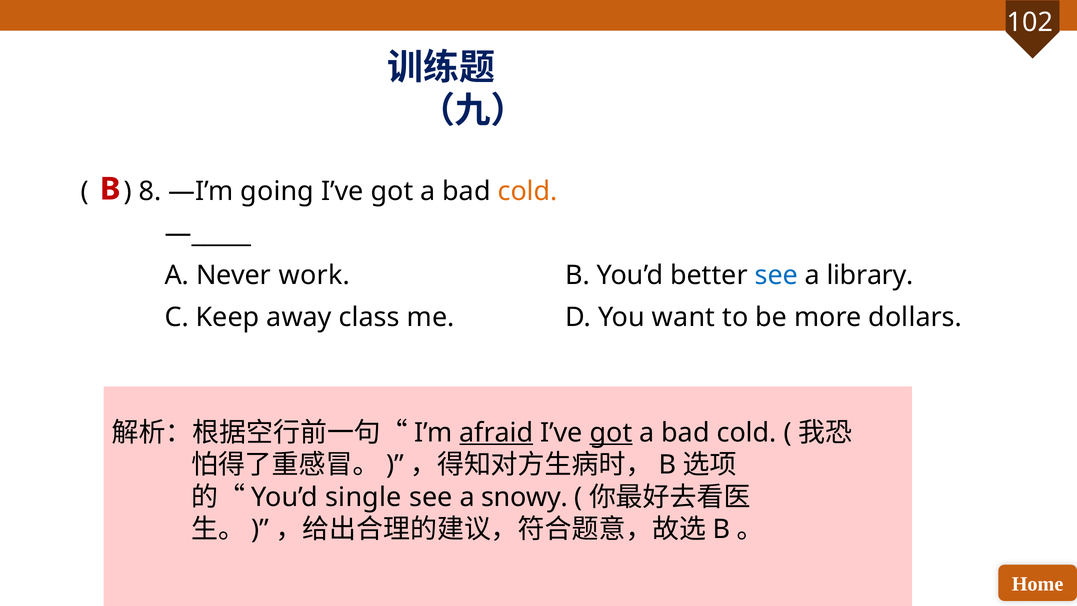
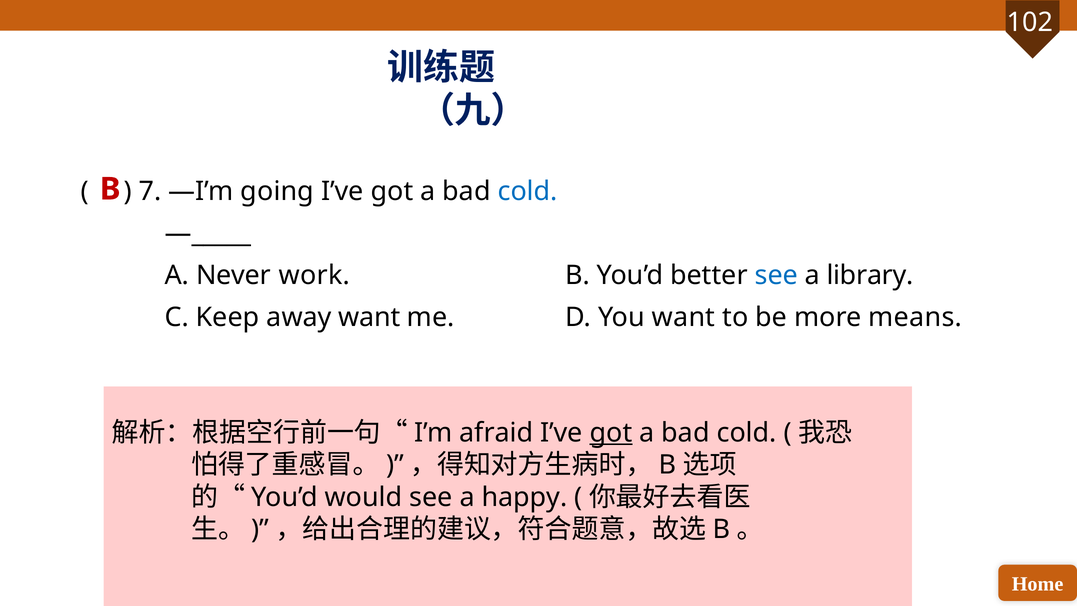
8: 8 -> 7 (150, 191)
cold colour: orange -> blue (528, 191)
away class: class -> want (369, 317)
dollars: dollars -> means (915, 317)
afraid underline: present -> none (496, 432)
single: single -> would (364, 497)
snowy: snowy -> happy (525, 497)
